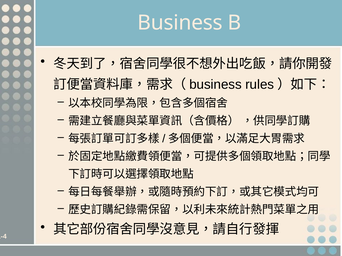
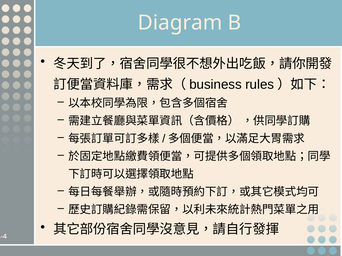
Business: Business -> Diagram (180, 23)
